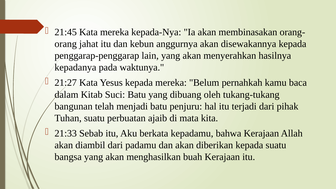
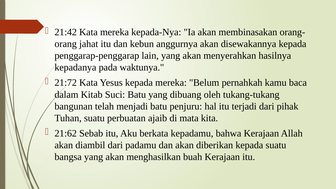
21:45: 21:45 -> 21:42 (66, 32)
21:27: 21:27 -> 21:72 (66, 83)
21:33: 21:33 -> 21:62 (66, 133)
